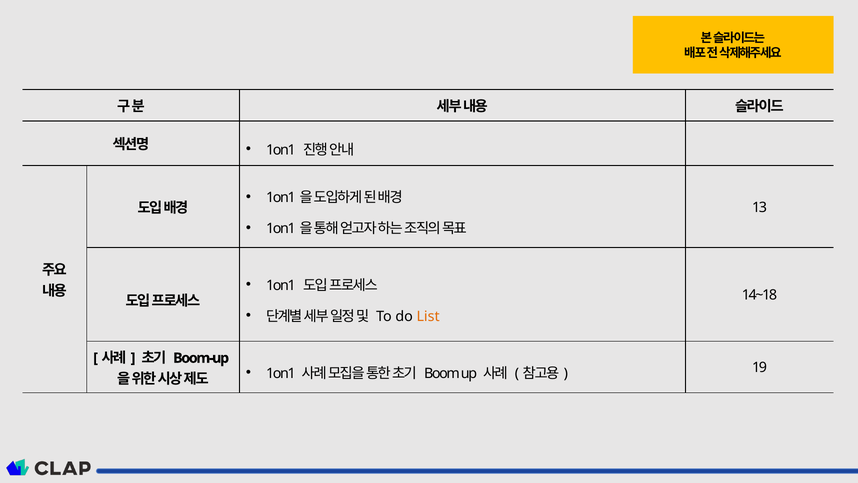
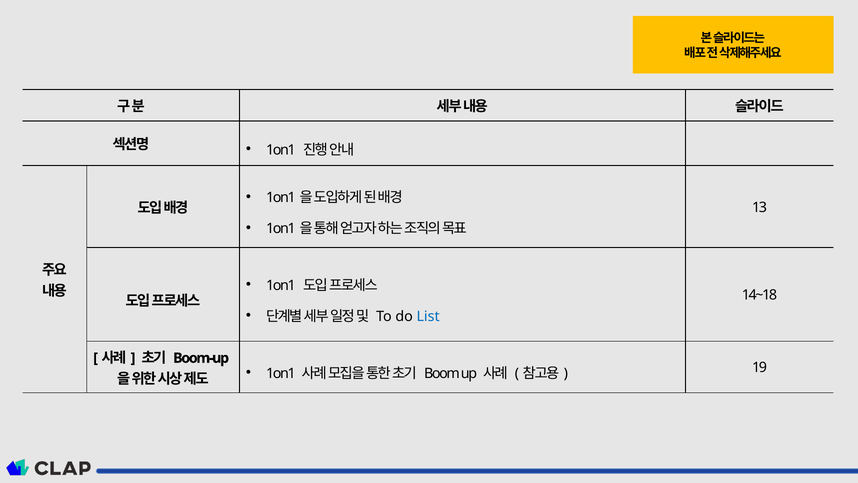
List colour: orange -> blue (428, 316)
